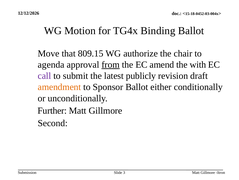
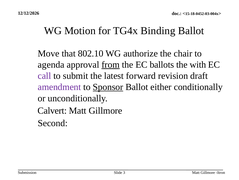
809.15: 809.15 -> 802.10 (91, 53)
amend: amend -> ballots (162, 64)
publicly: publicly -> forward (141, 76)
amendment colour: orange -> purple (59, 87)
Sponsor underline: none -> present (108, 87)
Further: Further -> Calvert (52, 110)
